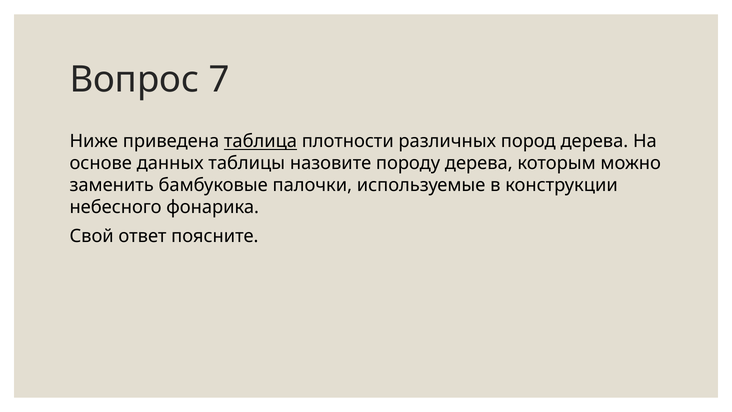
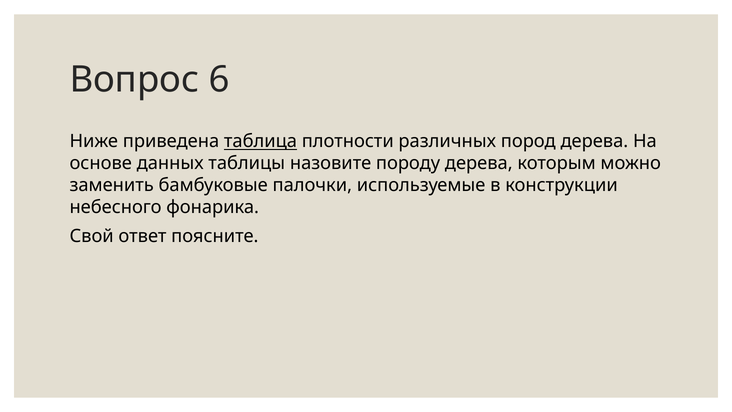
7: 7 -> 6 (219, 80)
